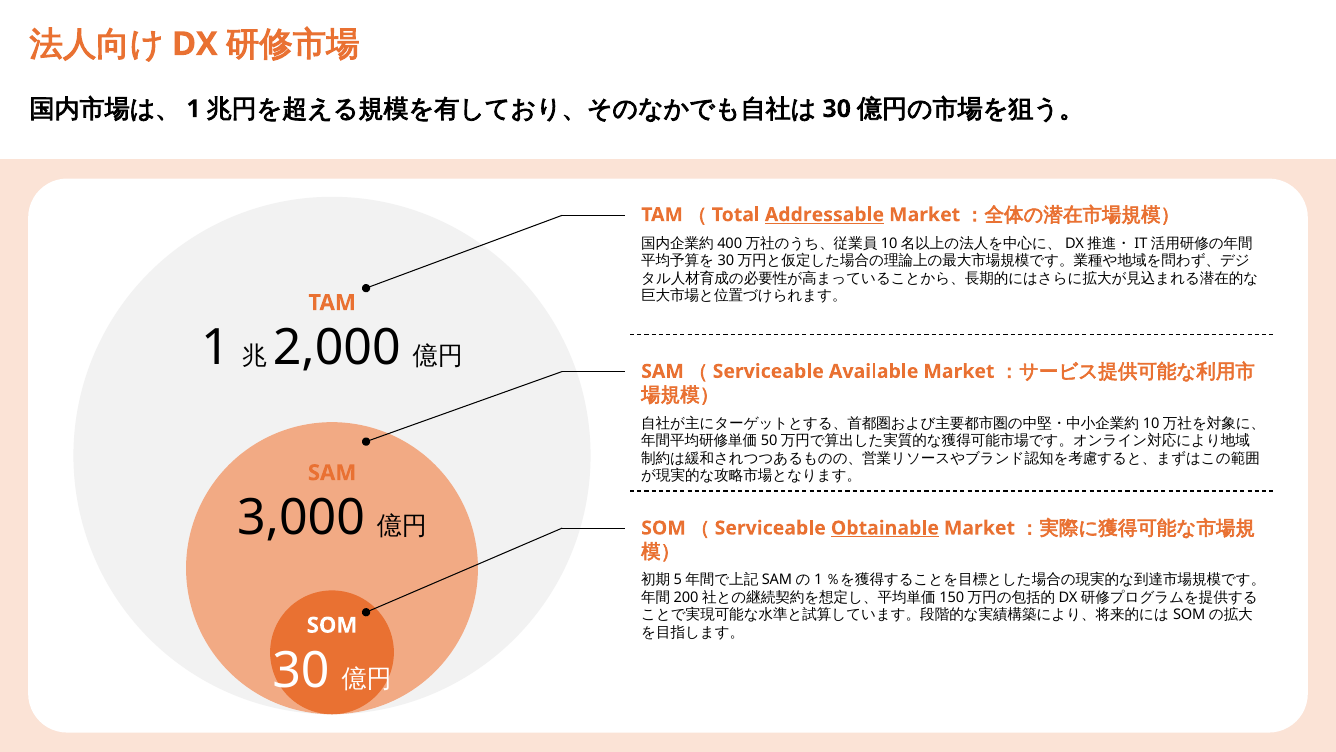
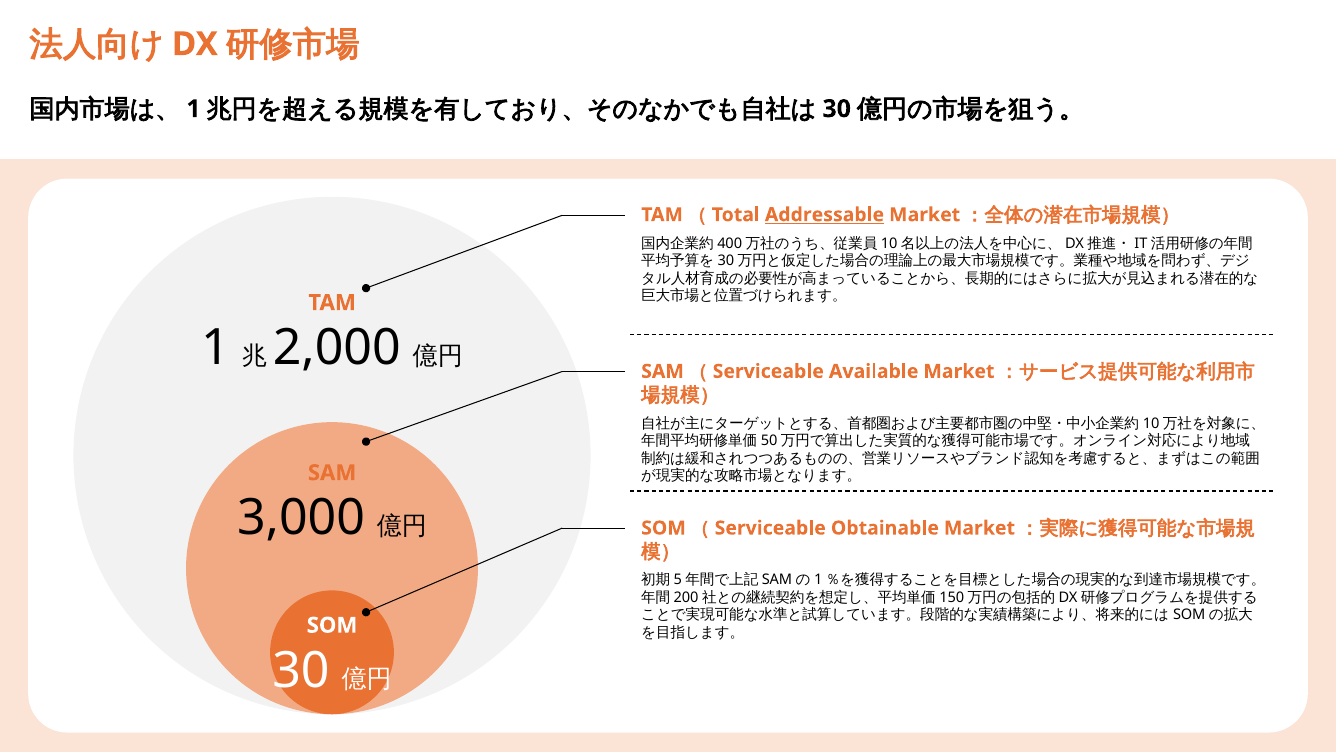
Obtainable underline: present -> none (885, 528)
